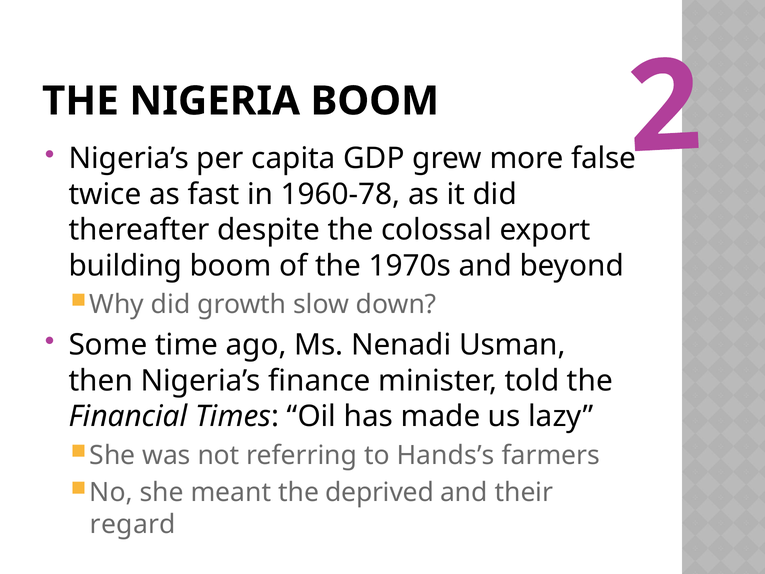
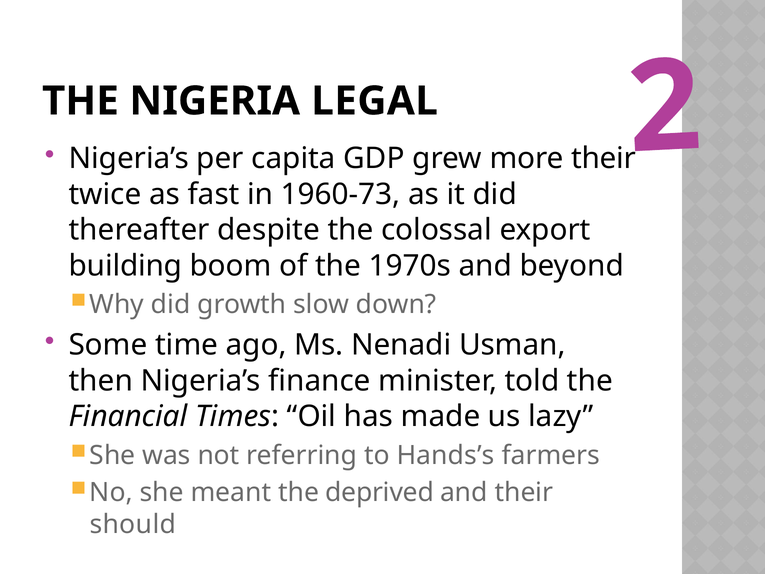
NIGERIA BOOM: BOOM -> LEGAL (375, 101)
more false: false -> their (604, 158)
1960-78: 1960-78 -> 1960-73 (341, 194)
regard: regard -> should (133, 524)
